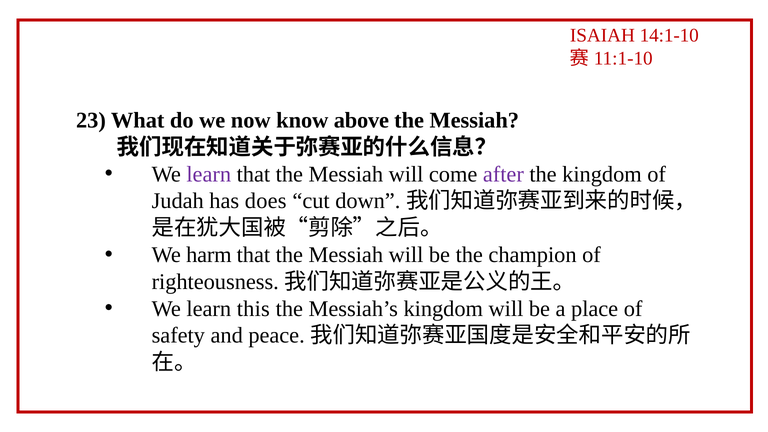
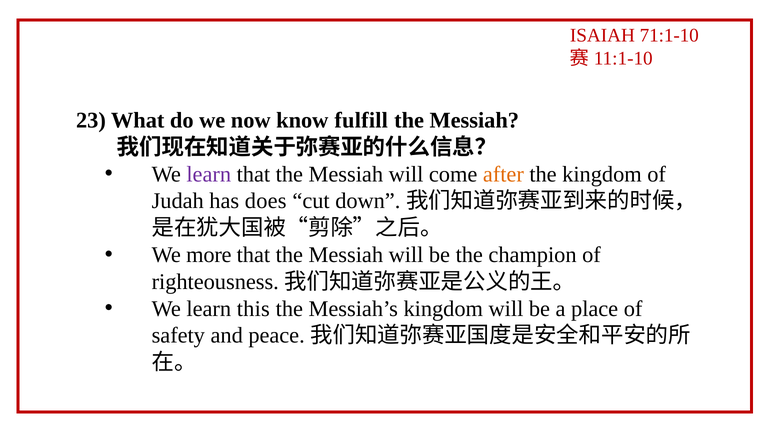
14:1-10: 14:1-10 -> 71:1-10 (669, 35)
above: above -> fulfill (361, 120)
after colour: purple -> orange (503, 174)
harm: harm -> more (209, 255)
